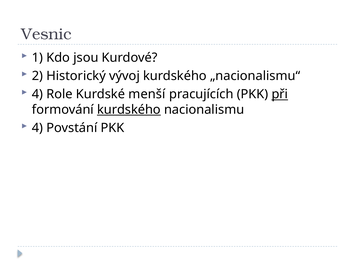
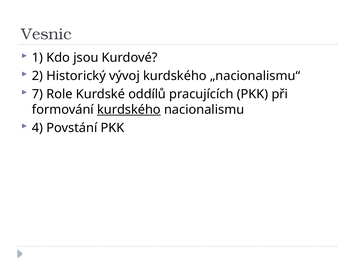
4: 4 -> 7 (37, 94)
menší: menší -> oddílů (147, 94)
při underline: present -> none (280, 94)
